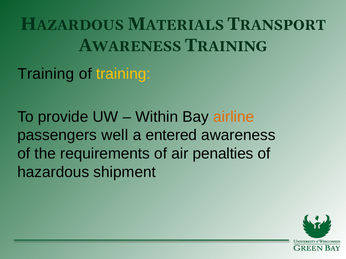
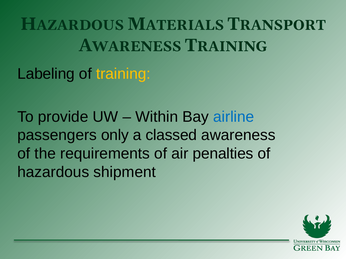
Training: Training -> Labeling (46, 74)
airline colour: orange -> blue (234, 117)
well: well -> only (115, 135)
entered: entered -> classed (171, 135)
